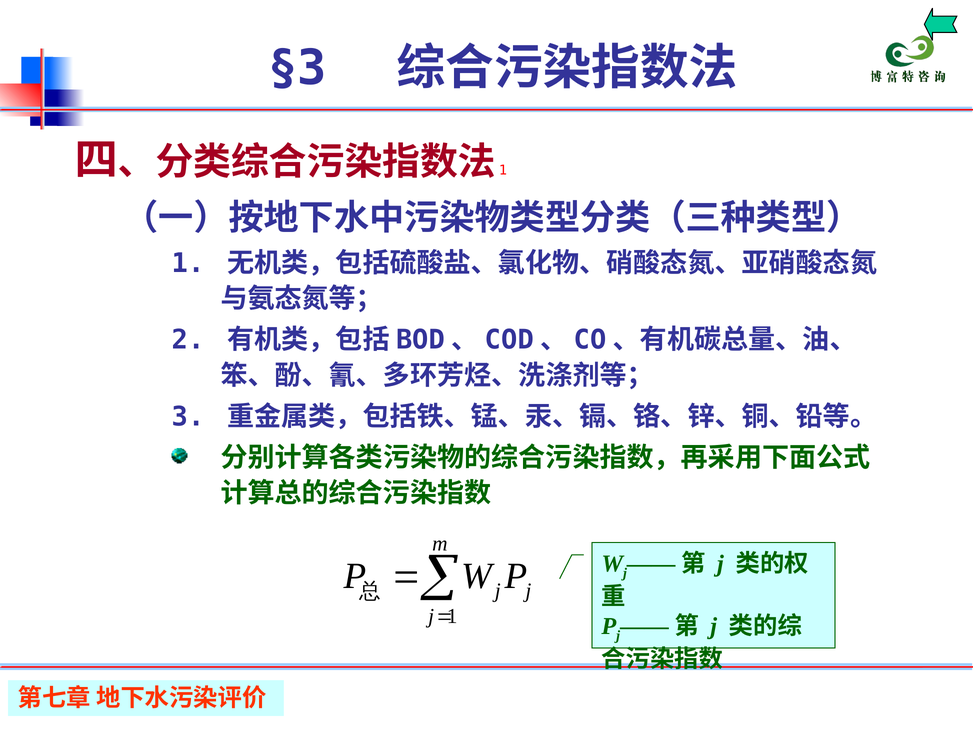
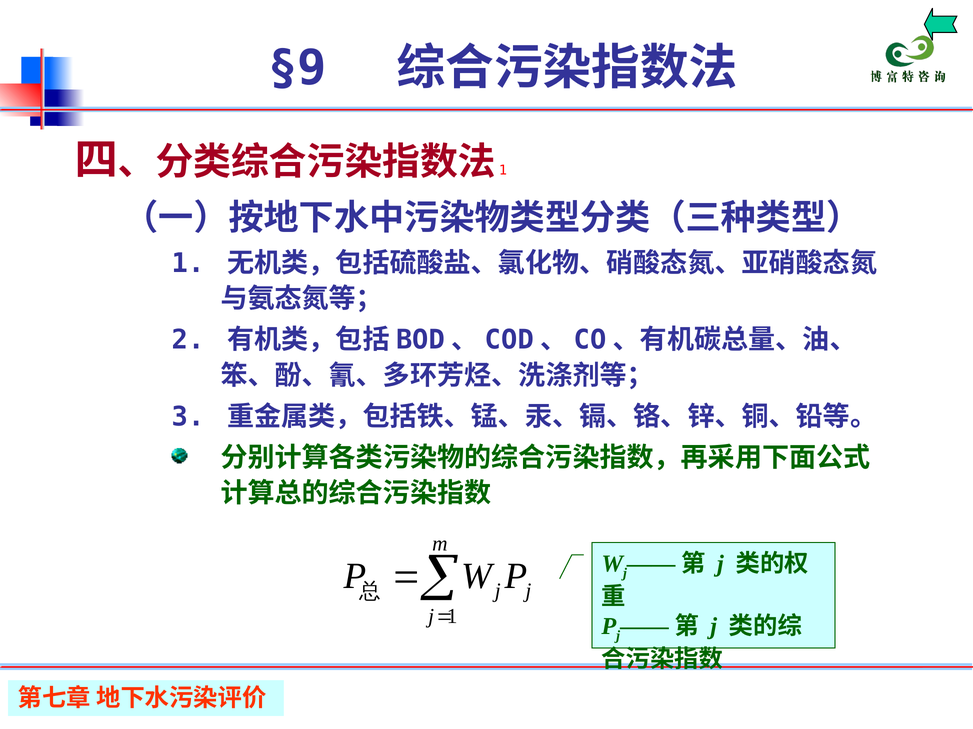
§3: §3 -> §9 (297, 68)
